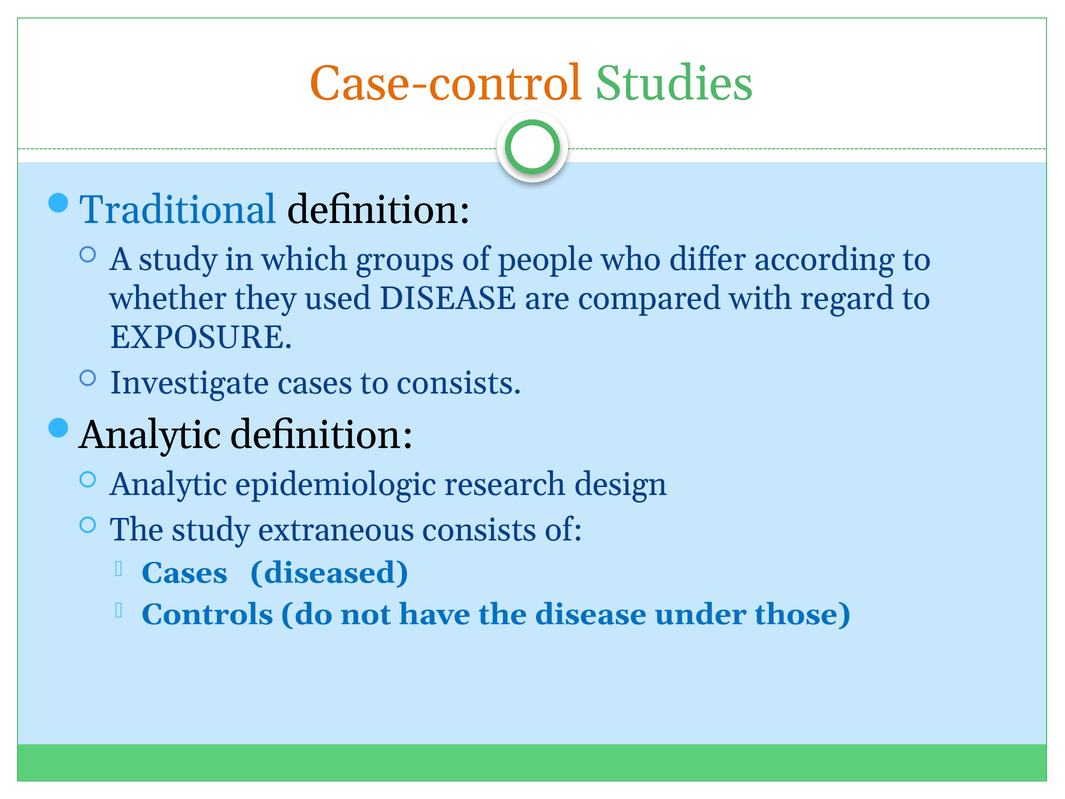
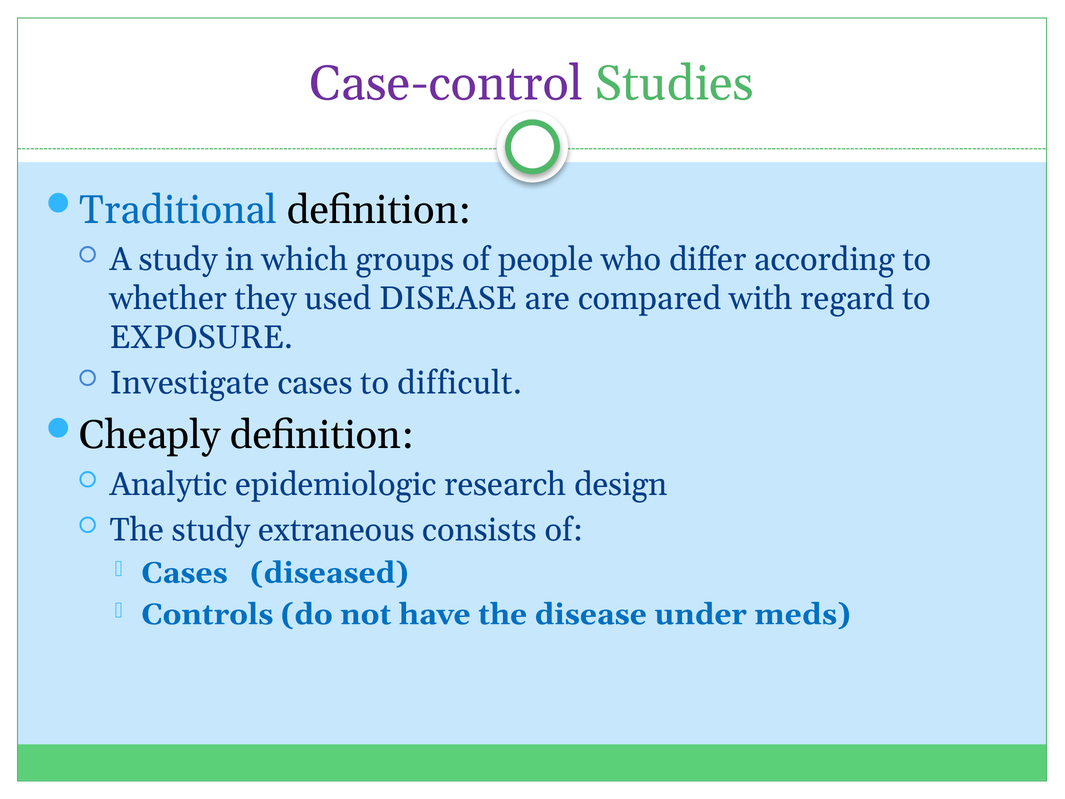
Case-control colour: orange -> purple (447, 84)
to consists: consists -> difficult (460, 383)
Analytic: Analytic -> Cheaply (150, 435)
those: those -> meds (802, 614)
